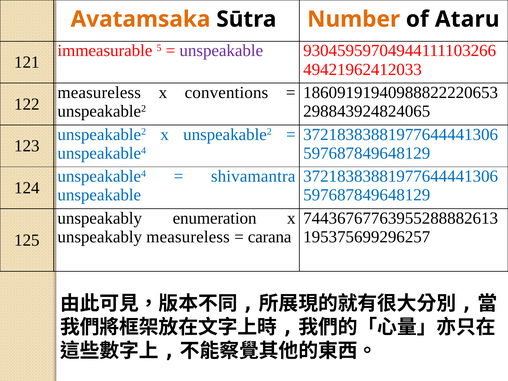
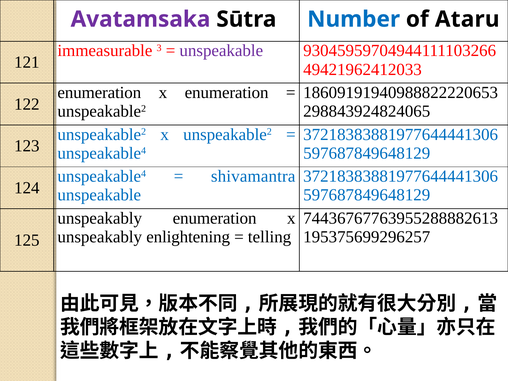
Avatamsaka colour: orange -> purple (141, 19)
Number colour: orange -> blue (354, 19)
5: 5 -> 3 (159, 48)
measureless: measureless -> enumeration (99, 93)
x conventions: conventions -> enumeration (227, 93)
unspeakably measureless: measureless -> enlightening (188, 237)
carana: carana -> telling (270, 237)
